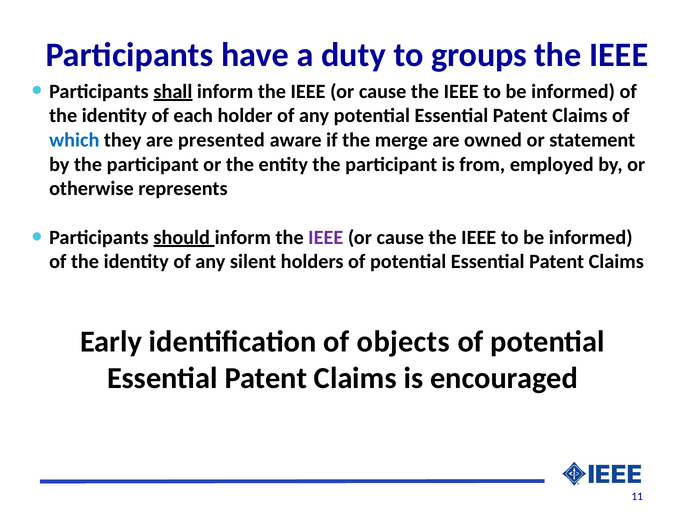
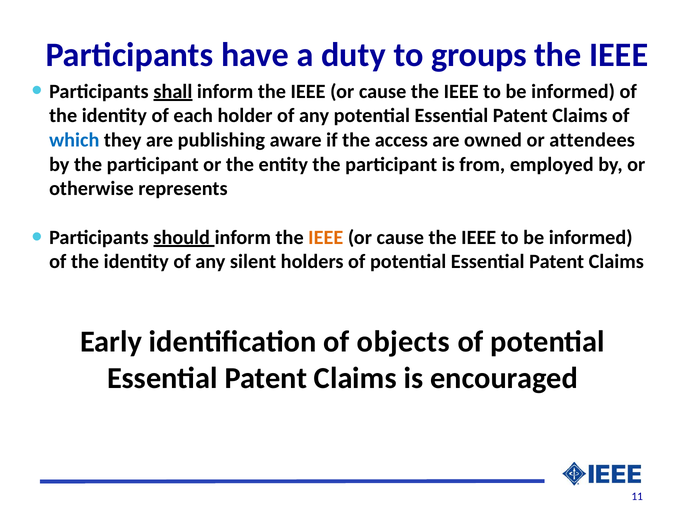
presented: presented -> publishing (221, 140)
merge: merge -> access (401, 140)
statement: statement -> attendees (592, 140)
IEEE colour: purple -> orange (326, 237)
